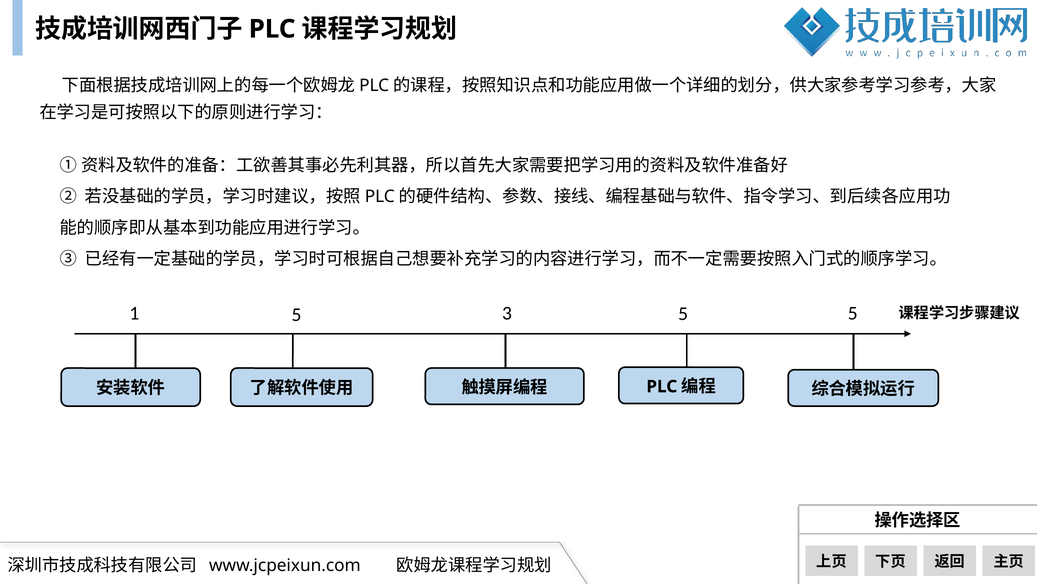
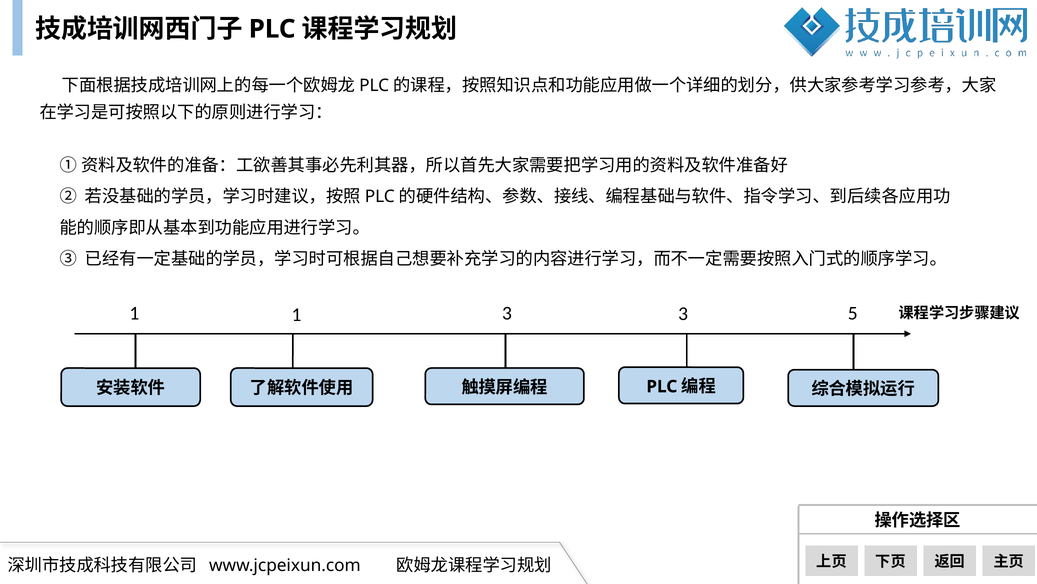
1 5: 5 -> 1 (296, 314)
3 5: 5 -> 3 (683, 314)
